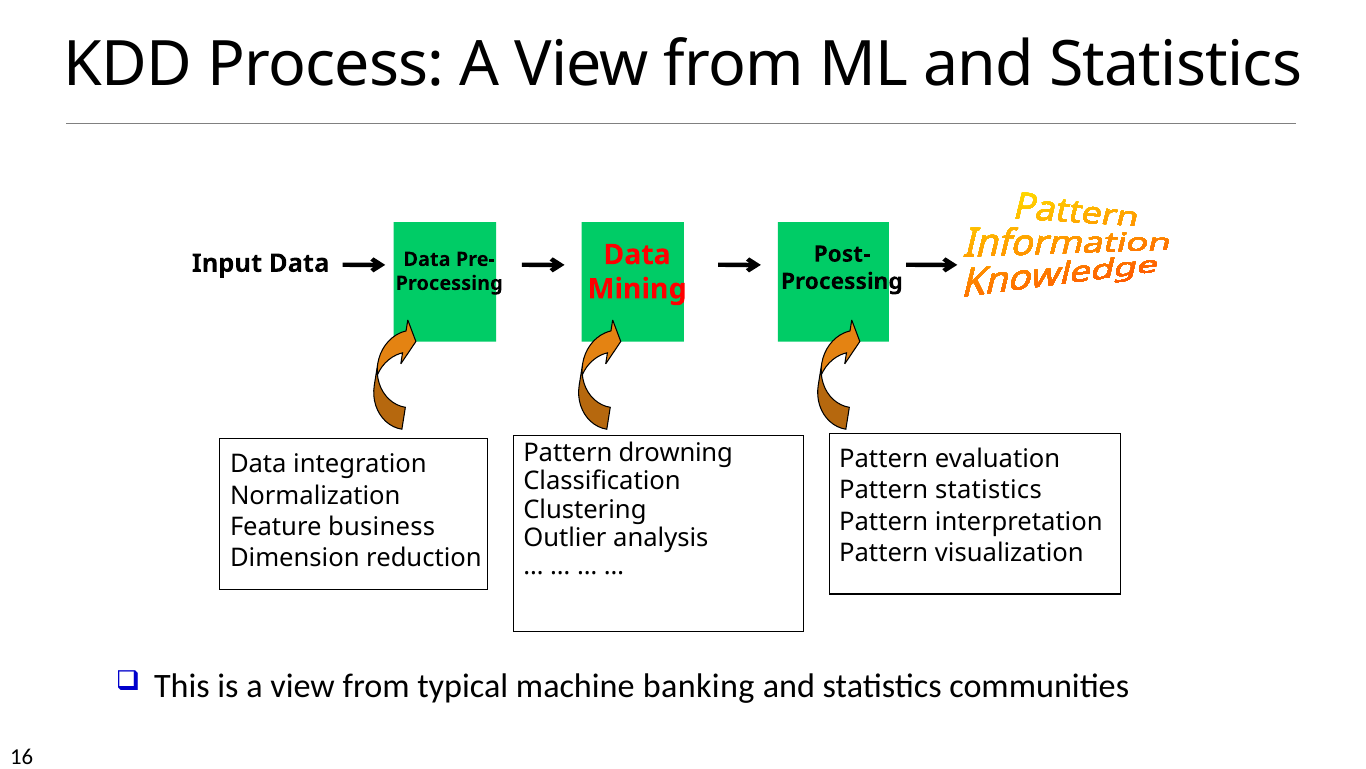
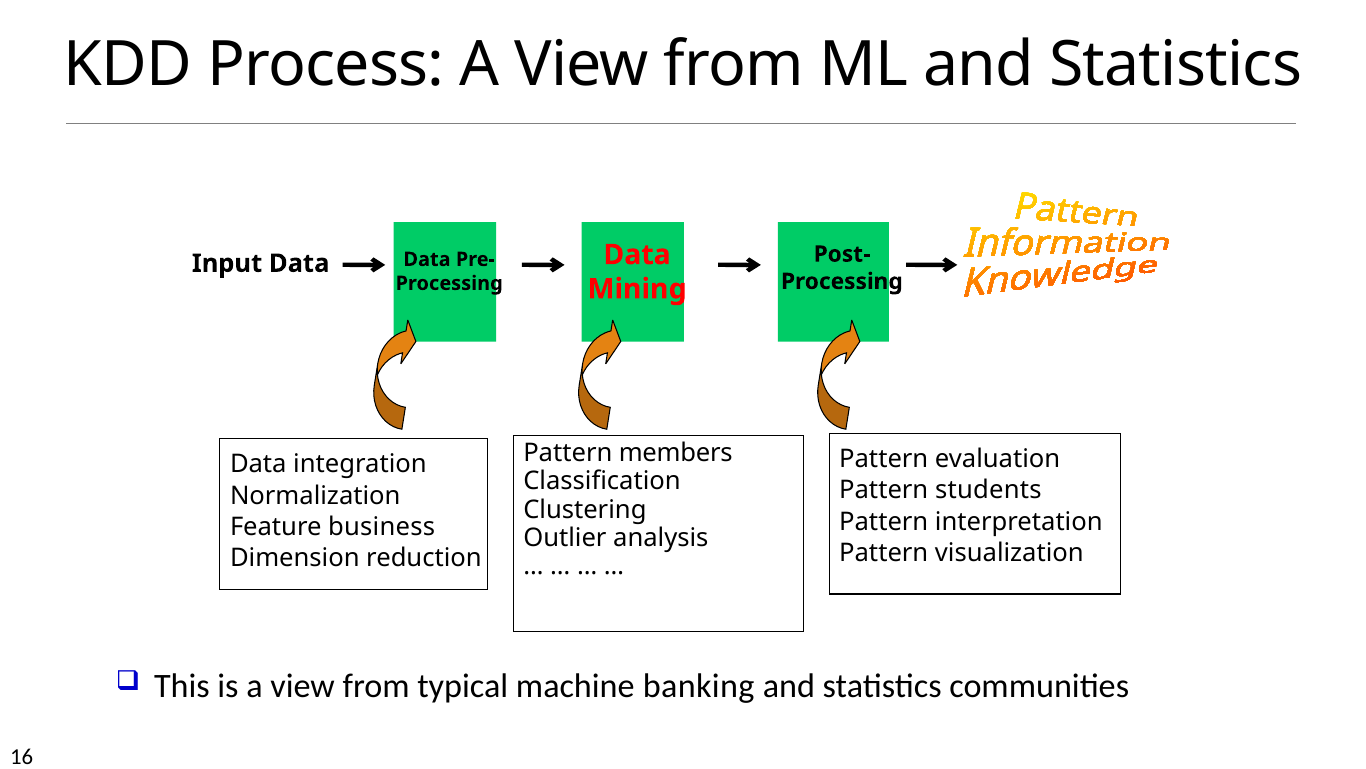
drowning: drowning -> members (676, 453)
Pattern statistics: statistics -> students (988, 490)
